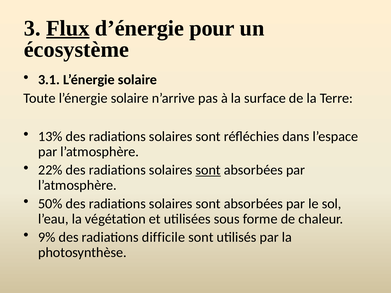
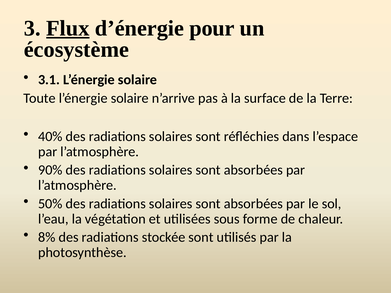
13%: 13% -> 40% (50, 137)
22%: 22% -> 90% (50, 170)
sont underline: present -> none (208, 170)
9%: 9% -> 8% (47, 237)
difficile: difficile -> stockée (164, 237)
